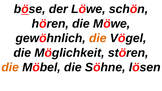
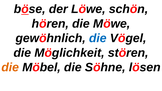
die colour: orange -> blue (98, 38)
